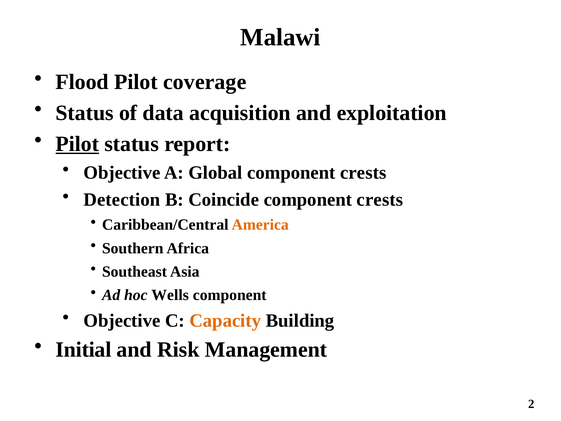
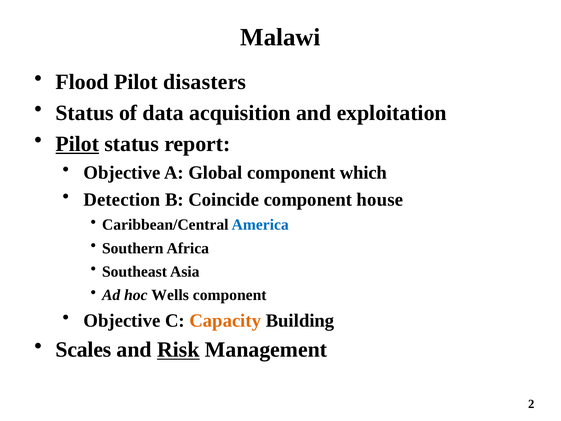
coverage: coverage -> disasters (205, 82)
Global component crests: crests -> which (364, 173)
crests: crests -> house (380, 200)
America colour: orange -> blue (260, 225)
Initial: Initial -> Scales (84, 350)
Risk underline: none -> present (178, 350)
